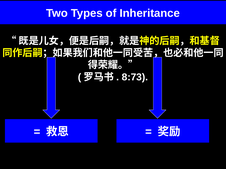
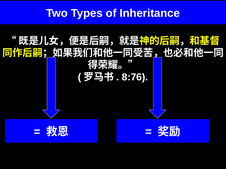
8:73: 8:73 -> 8:76 (135, 77)
